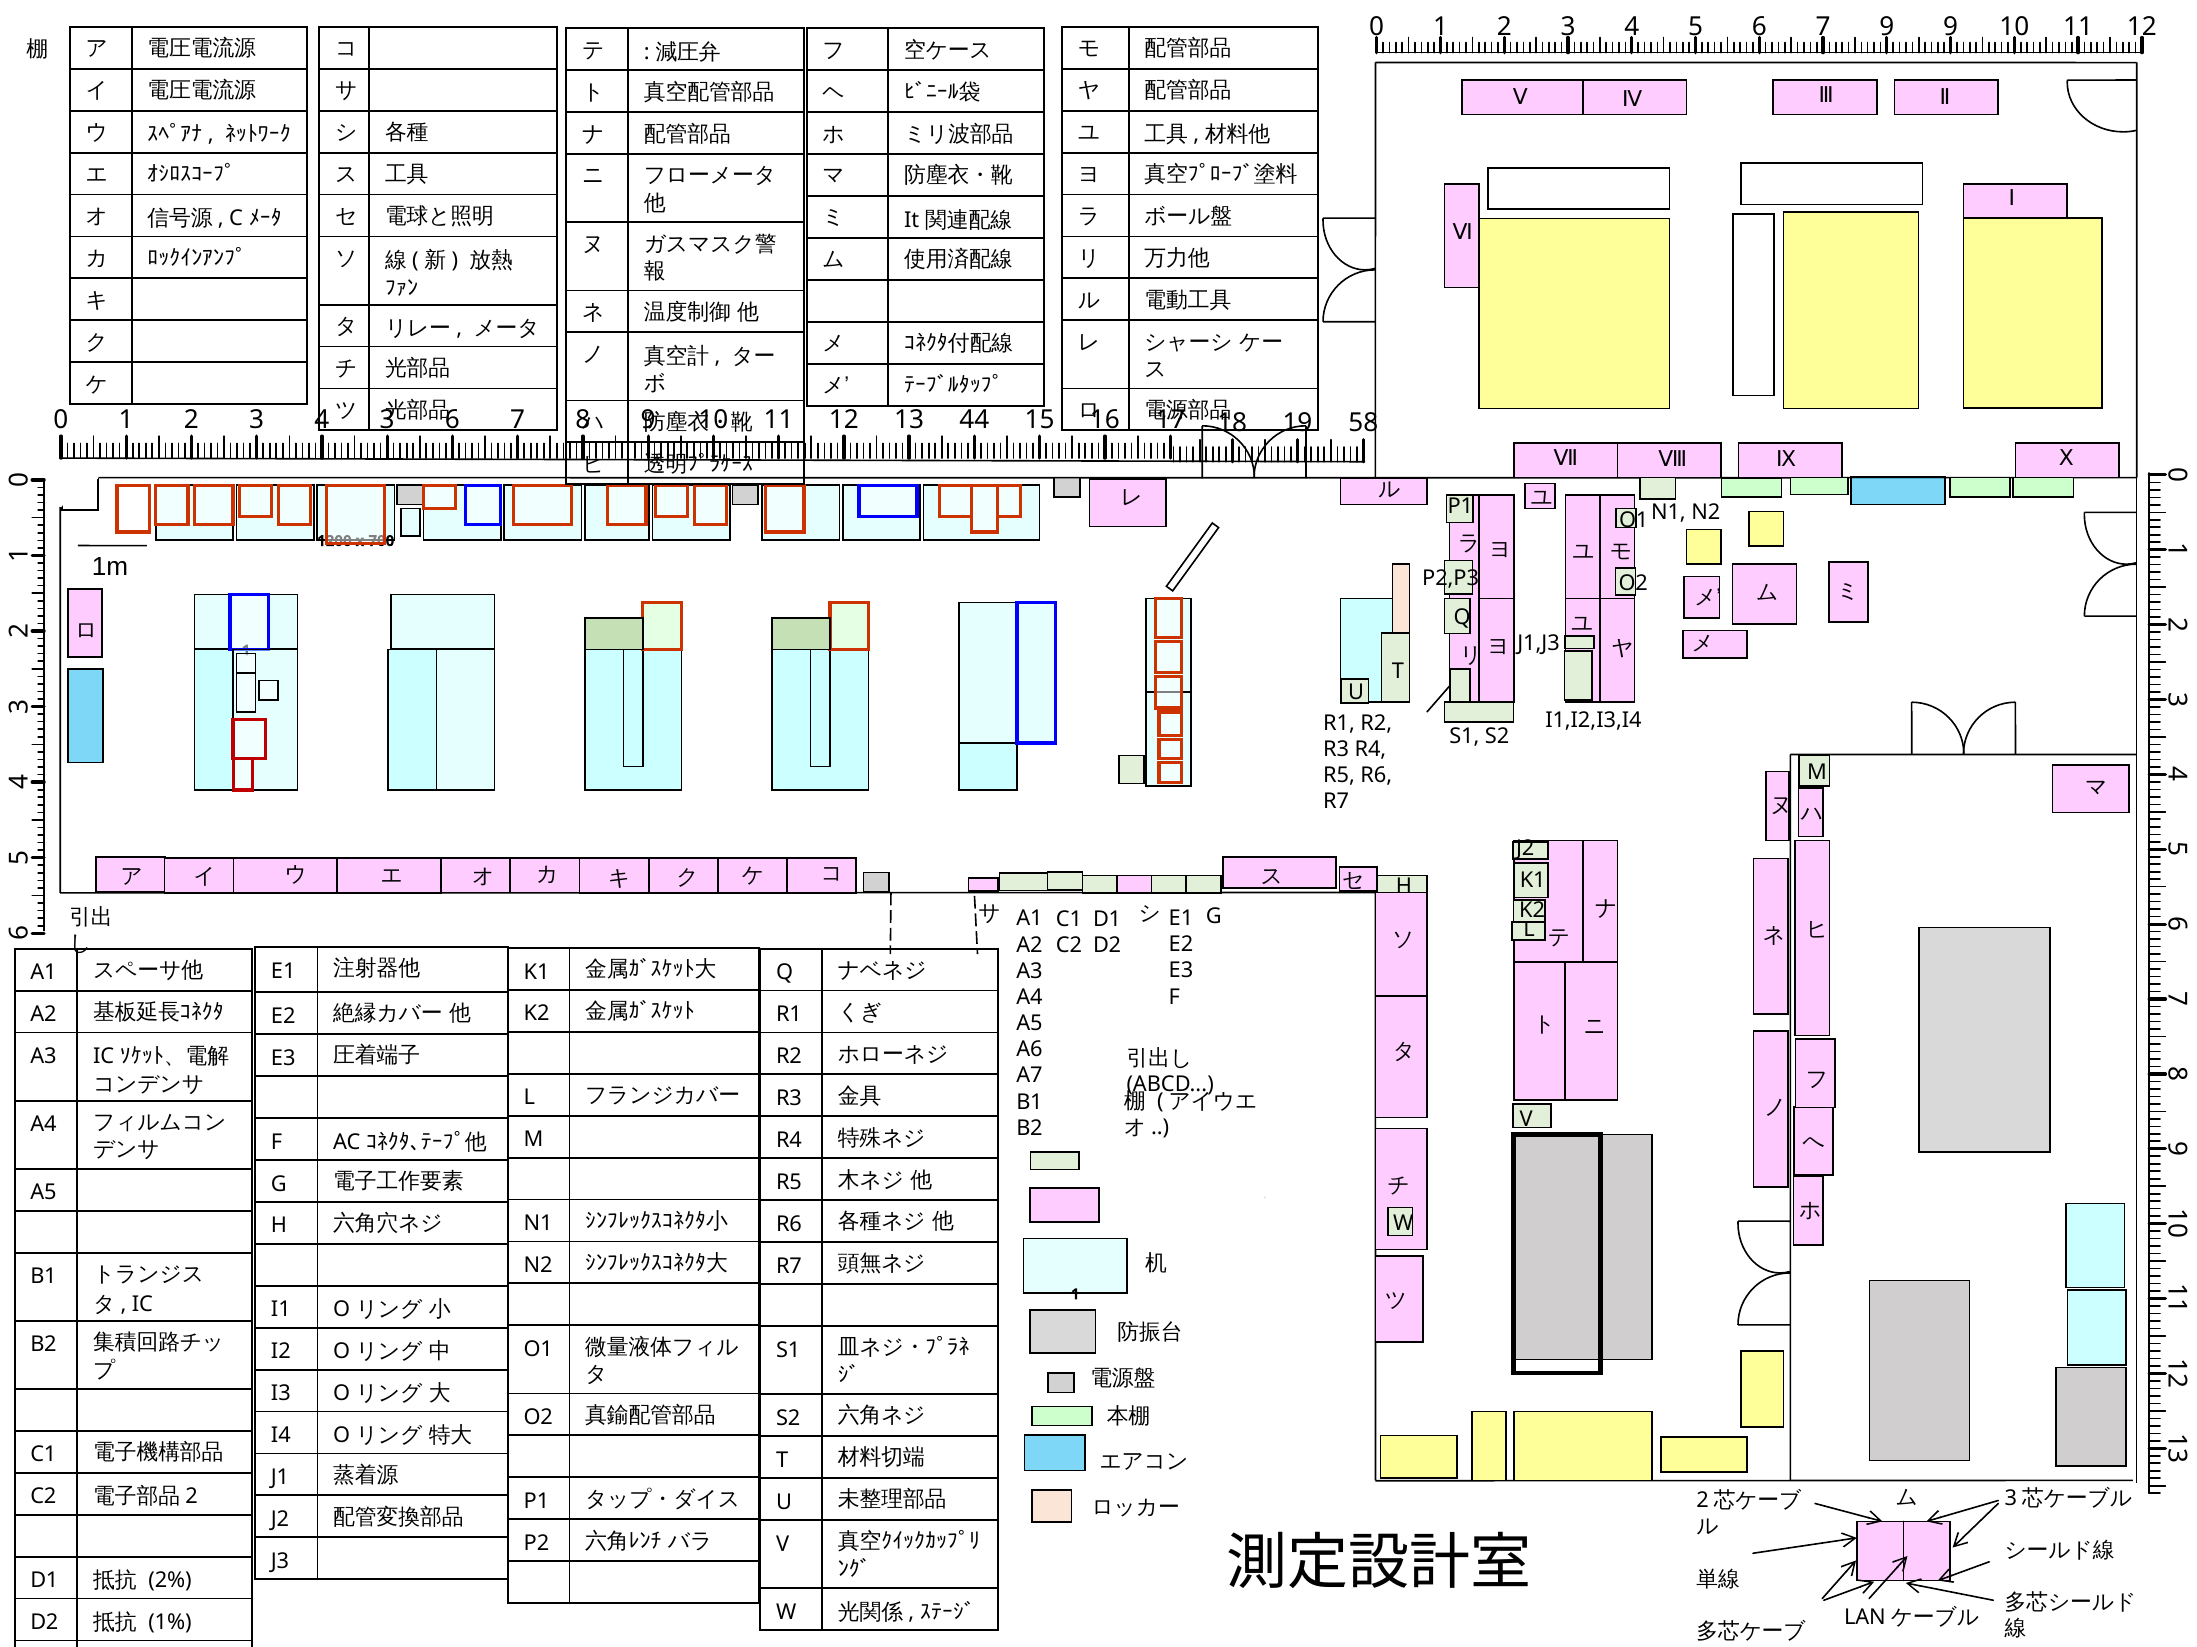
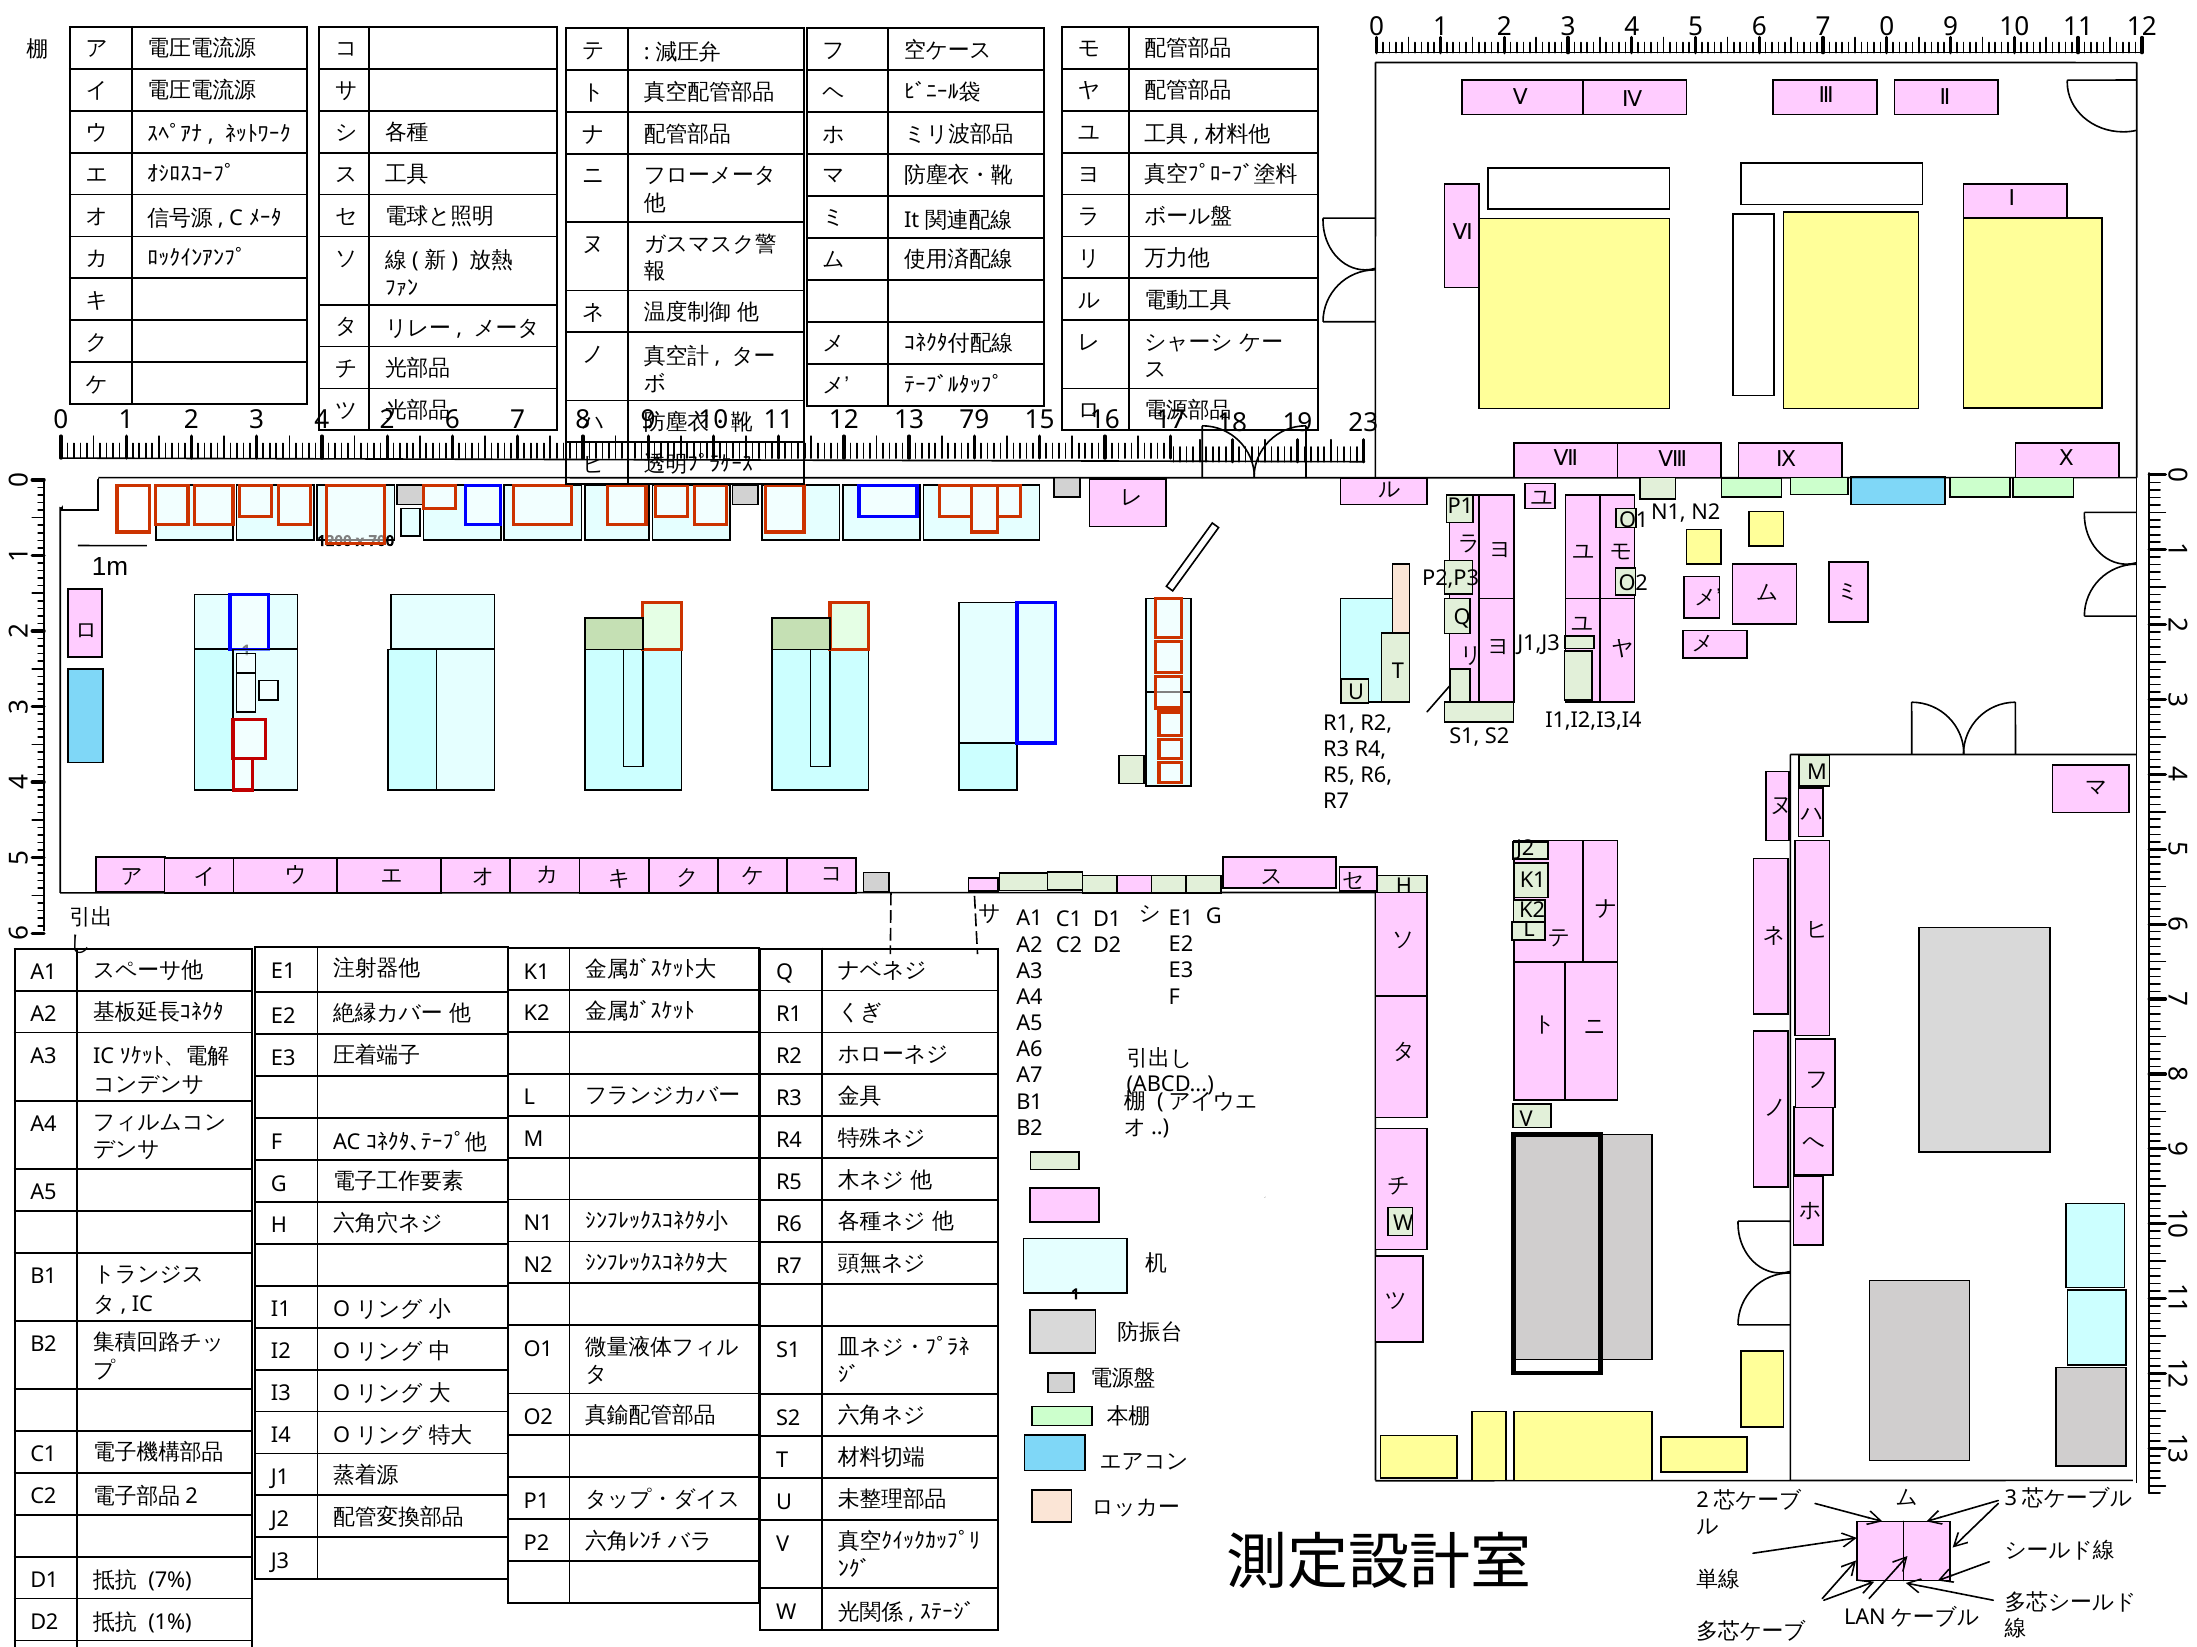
7 9: 9 -> 0 (1887, 27)
4 3: 3 -> 2 (387, 420)
44: 44 -> 79 (974, 420)
58: 58 -> 23 (1363, 423)
2%: 2% -> 7% (170, 1581)
